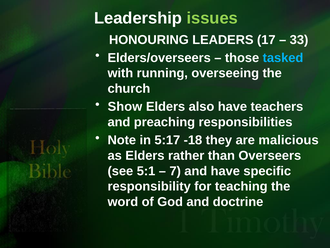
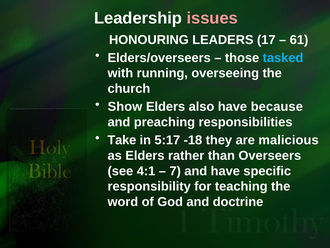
issues colour: light green -> pink (212, 18)
33: 33 -> 61 (299, 40)
teachers: teachers -> because (277, 106)
Note: Note -> Take (122, 140)
5:1: 5:1 -> 4:1 (146, 171)
